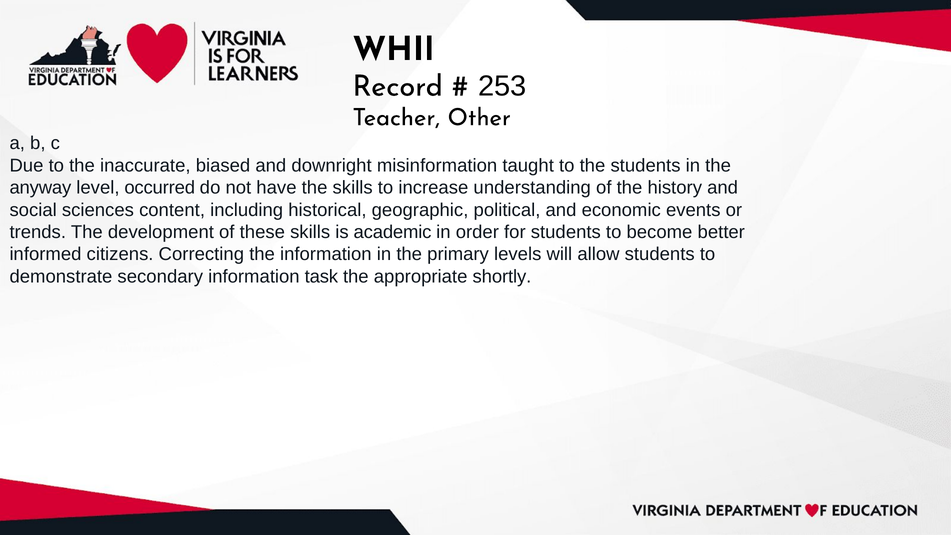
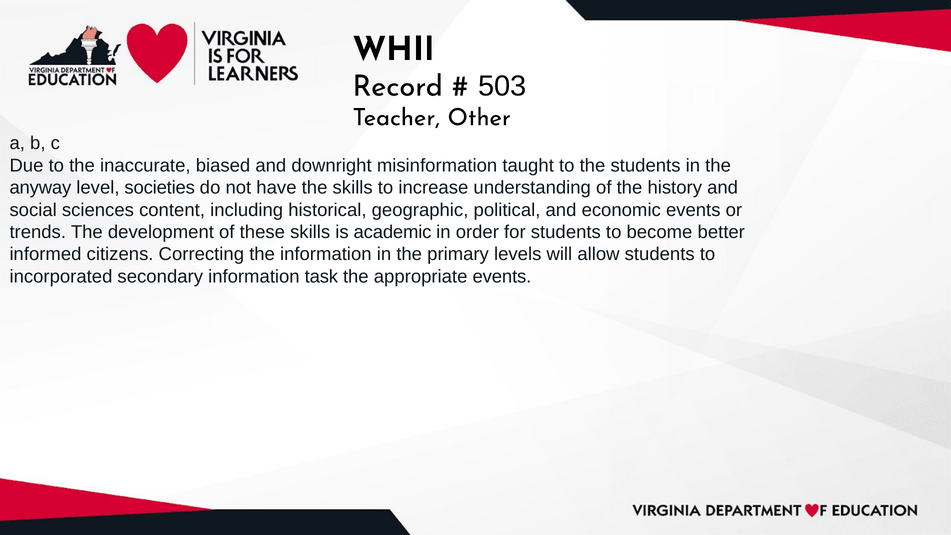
253: 253 -> 503 (502, 86)
occurred: occurred -> societies (160, 188)
demonstrate: demonstrate -> incorporated (61, 277)
appropriate shortly: shortly -> events (502, 277)
